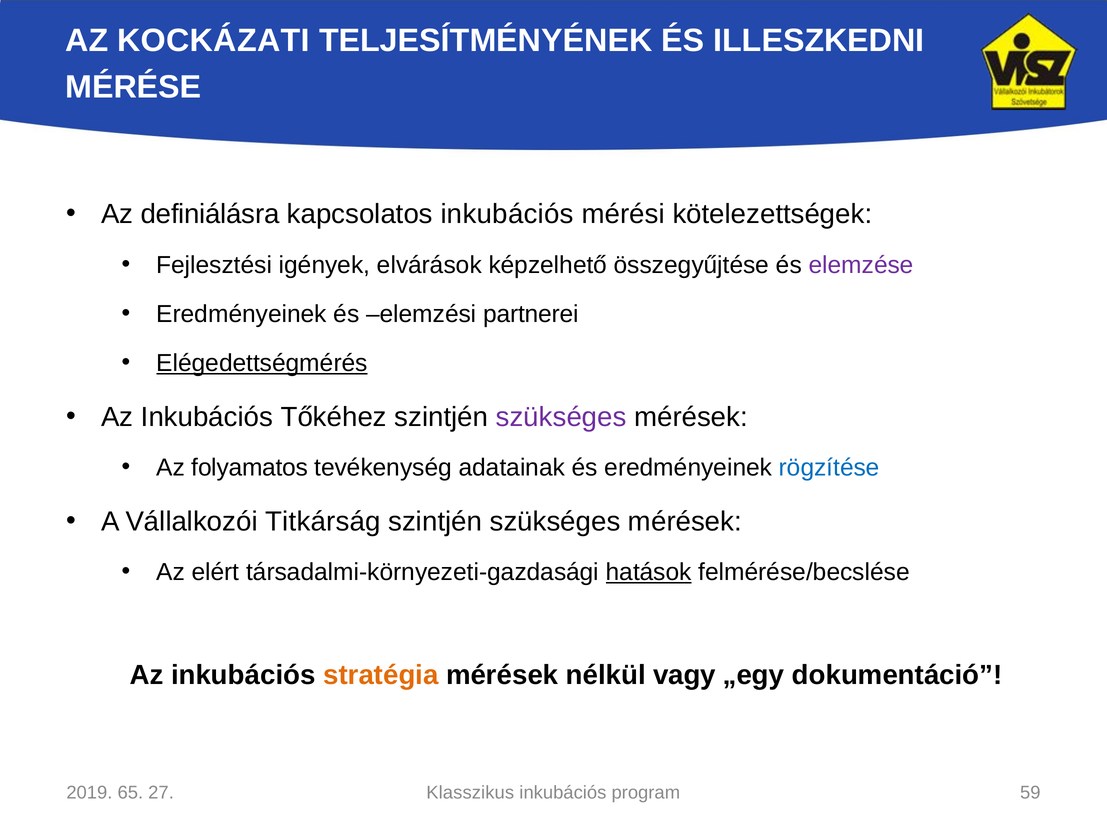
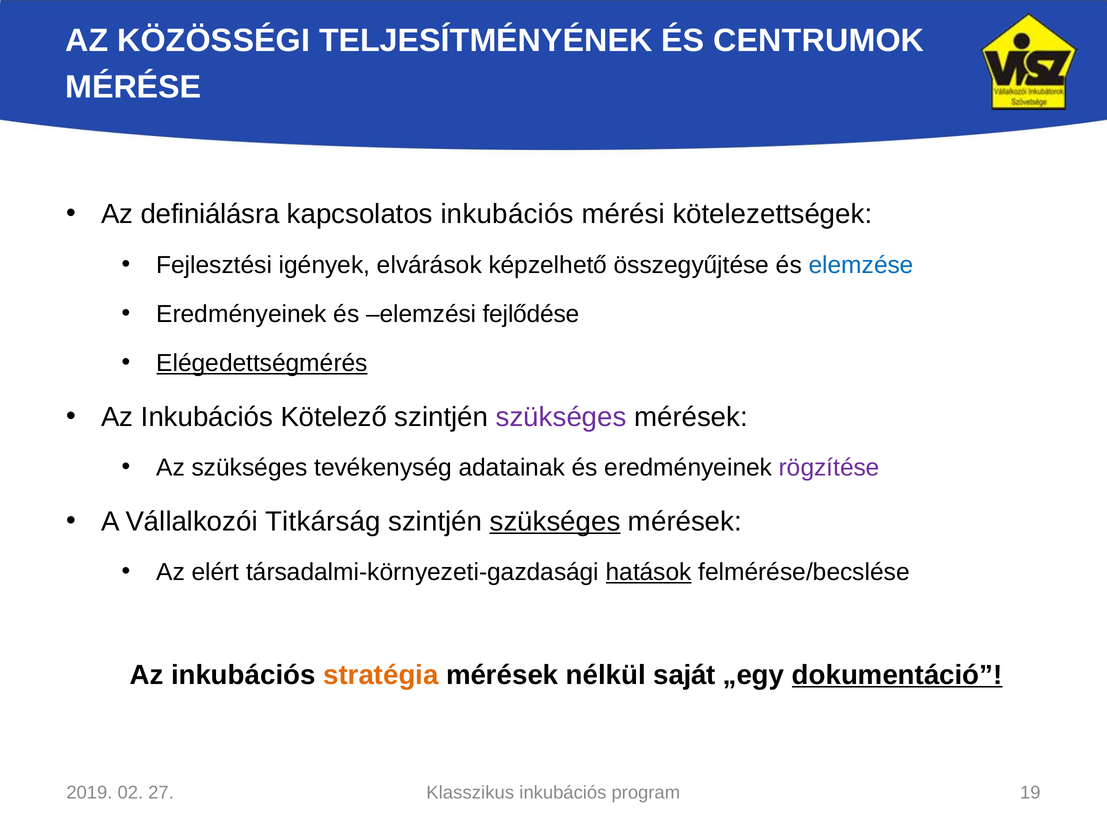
KOCKÁZATI: KOCKÁZATI -> KÖZÖSSÉGI (214, 41)
ILLESZKEDNI: ILLESZKEDNI -> CENTRUMOK (819, 41)
elemzése colour: purple -> blue (861, 265)
partnerei: partnerei -> fejlődése (531, 314)
Tőkéhez: Tőkéhez -> Kötelező (334, 417)
Az folyamatos: folyamatos -> szükséges (250, 468)
rögzítése colour: blue -> purple (829, 468)
szükséges underline: none -> present (555, 522)
vagy: vagy -> saját (684, 675)
dokumentáció underline: none -> present (897, 675)
65: 65 -> 02 (130, 793)
59: 59 -> 19 (1030, 793)
